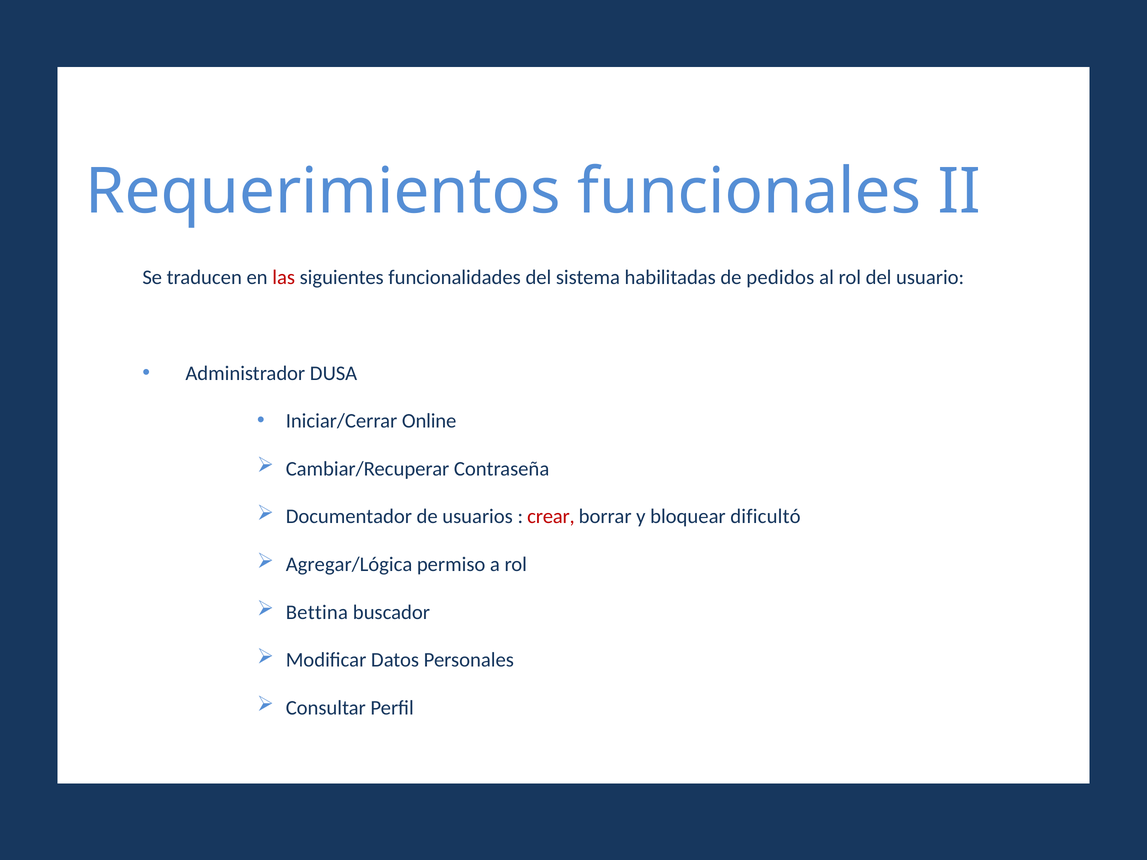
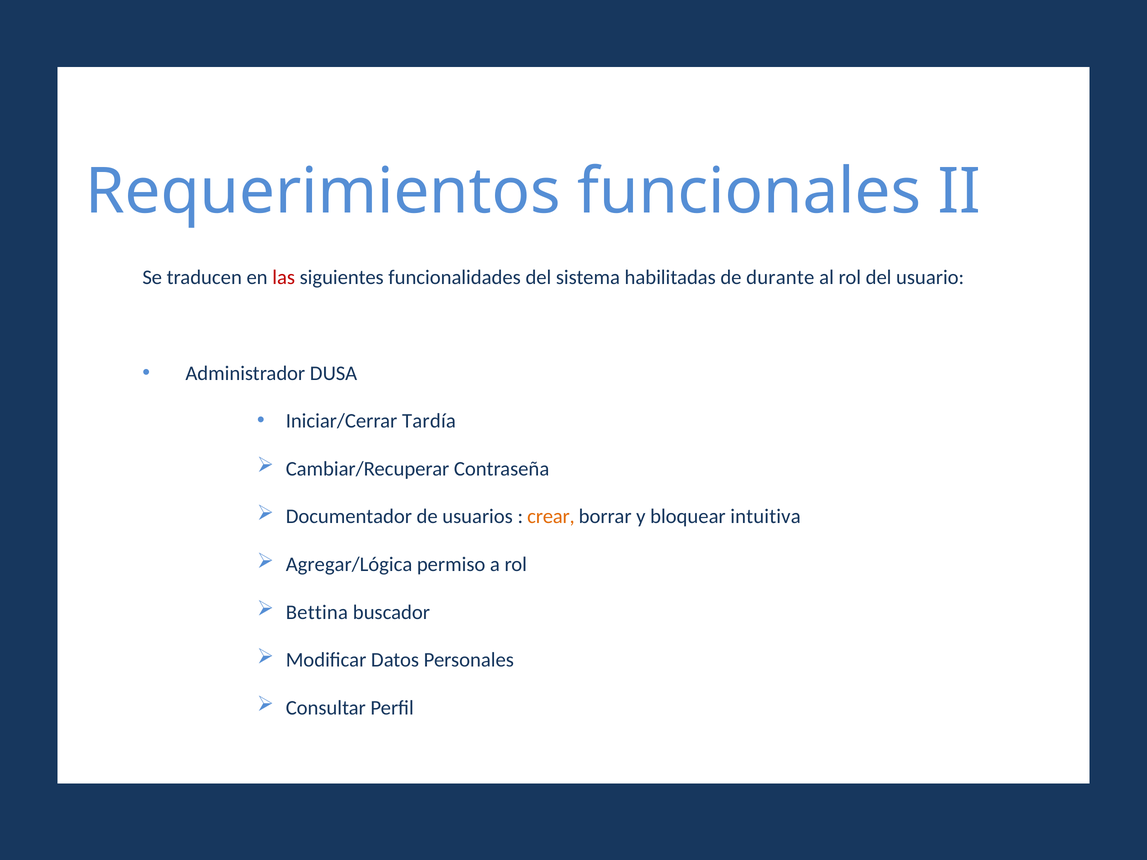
pedidos: pedidos -> durante (780, 278)
Online: Online -> Tardía (429, 421)
crear colour: red -> orange (551, 517)
dificultó: dificultó -> intuitiva (765, 517)
